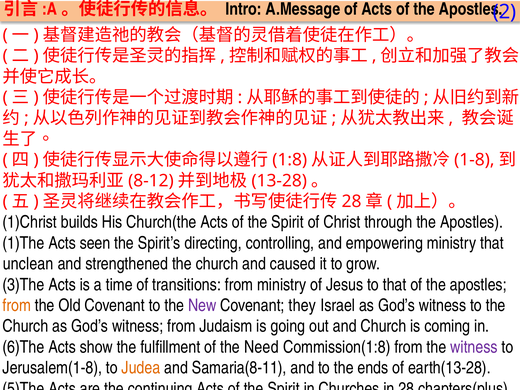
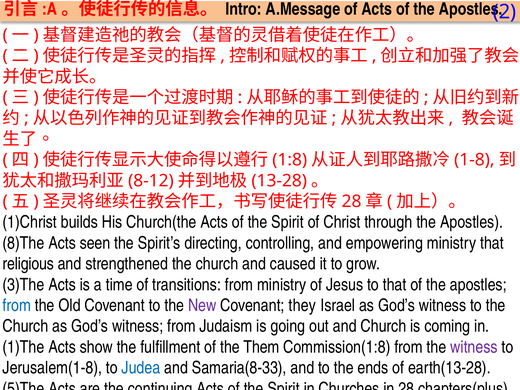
1)The: 1)The -> 8)The (24, 243)
unclean: unclean -> religious (28, 264)
from colour: orange -> blue (17, 305)
6)The: 6)The -> 1)The (24, 347)
Need: Need -> Them (262, 347)
Judea colour: orange -> blue (141, 368)
Samaria(8-11: Samaria(8-11 -> Samaria(8-33 (239, 368)
